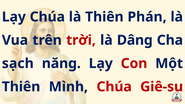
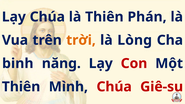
trời colour: red -> orange (81, 40)
Dâng: Dâng -> Lòng (135, 40)
sạch: sạch -> binh (18, 63)
